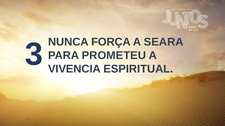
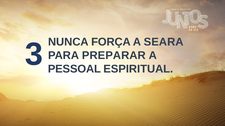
PROMETEU: PROMETEU -> PREPARAR (114, 56)
VIVENCIA: VIVENCIA -> PESSOAL (74, 69)
